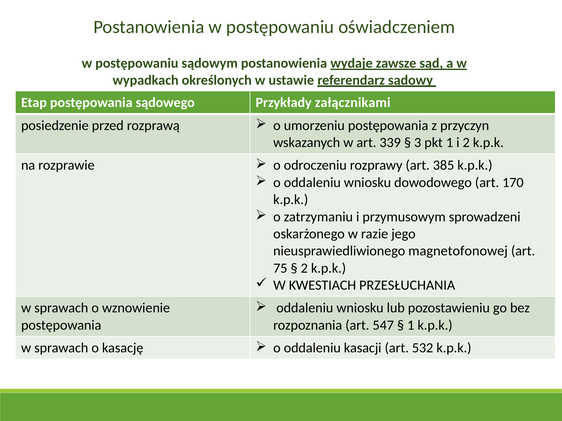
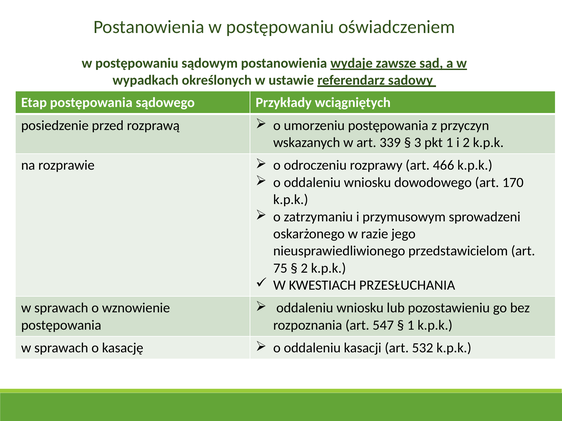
załącznikami: załącznikami -> wciągniętych (353, 103)
385: 385 -> 466 (444, 166)
magnetofonowej: magnetofonowej -> przedstawicielom (458, 251)
